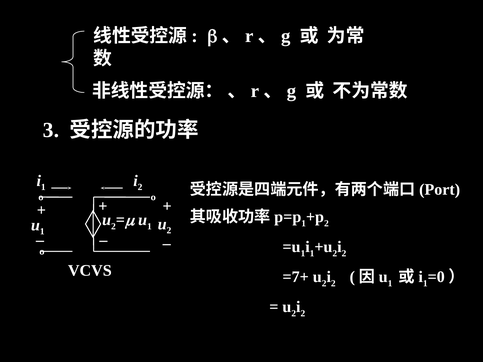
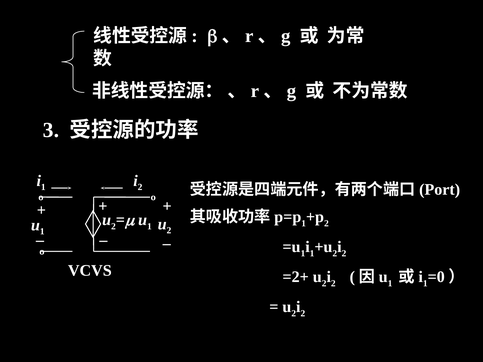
=7+: =7+ -> =2+ (296, 277)
